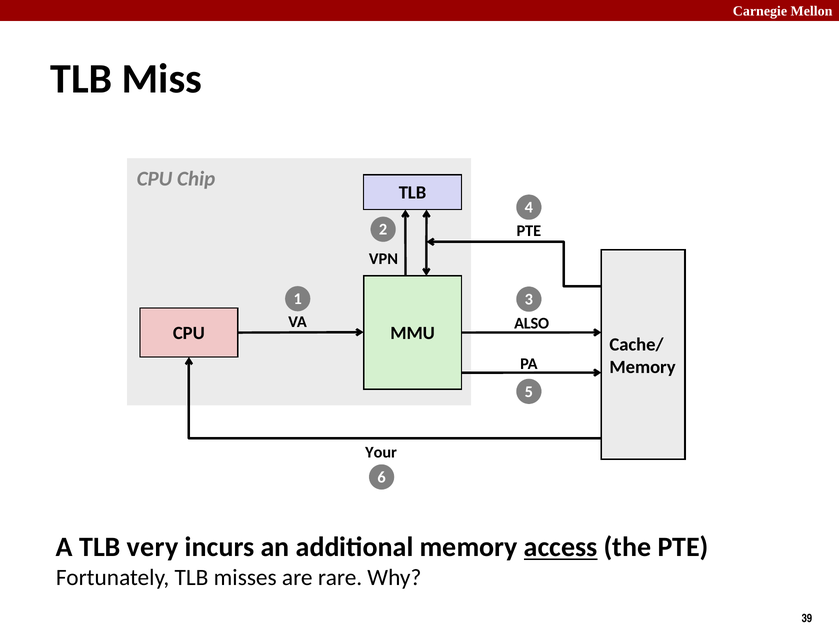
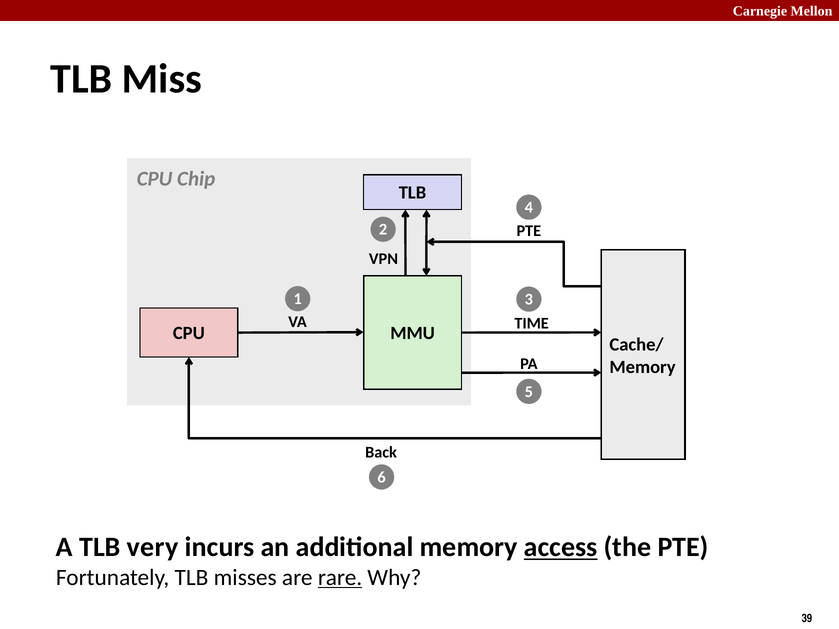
ALSO: ALSO -> TIME (532, 324)
Your: Your -> Back (381, 453)
rare underline: none -> present (340, 578)
